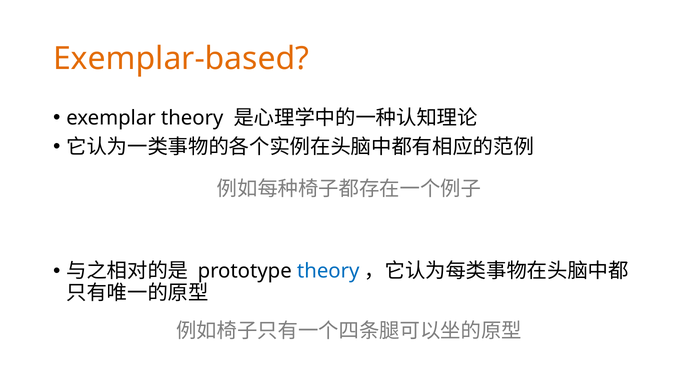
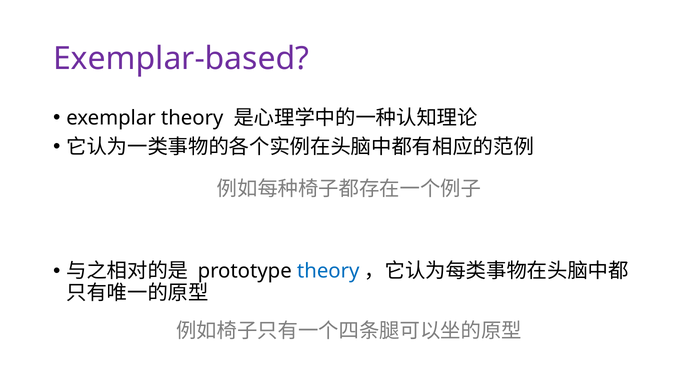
Exemplar-based colour: orange -> purple (181, 59)
